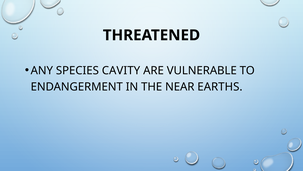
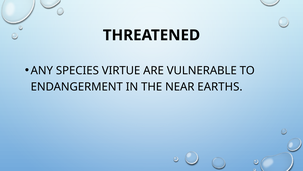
CAVITY: CAVITY -> VIRTUE (121, 70)
